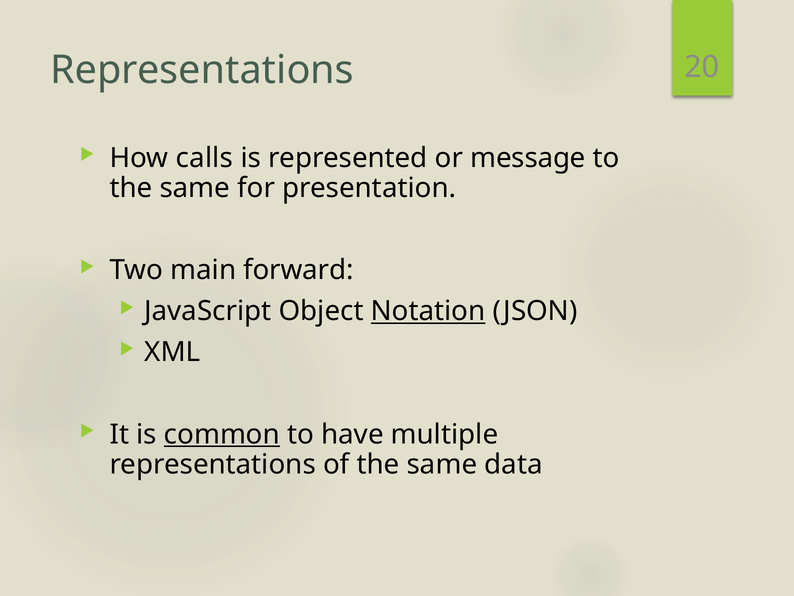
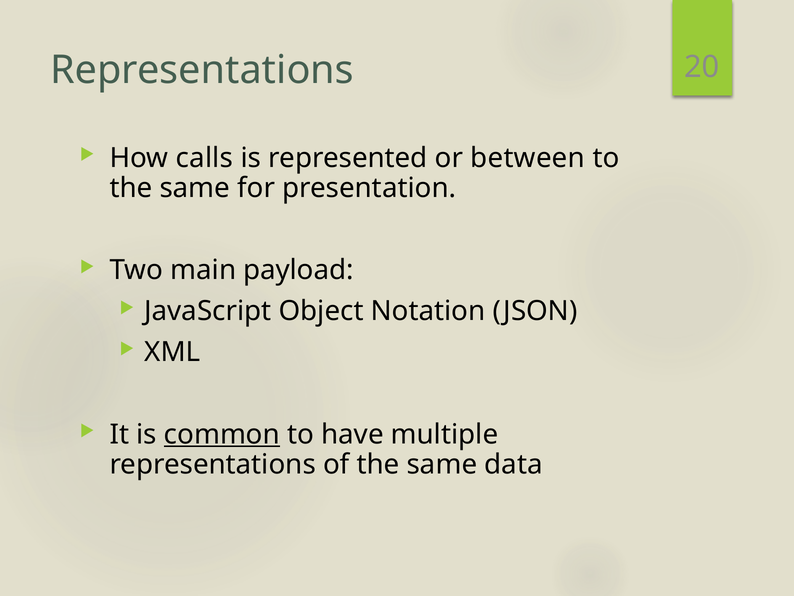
message: message -> between (528, 158)
forward: forward -> payload (298, 270)
Notation underline: present -> none (428, 311)
